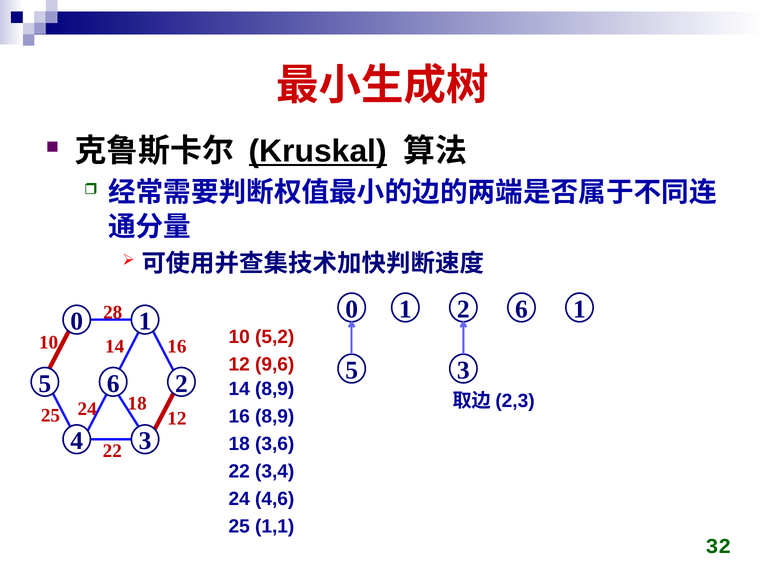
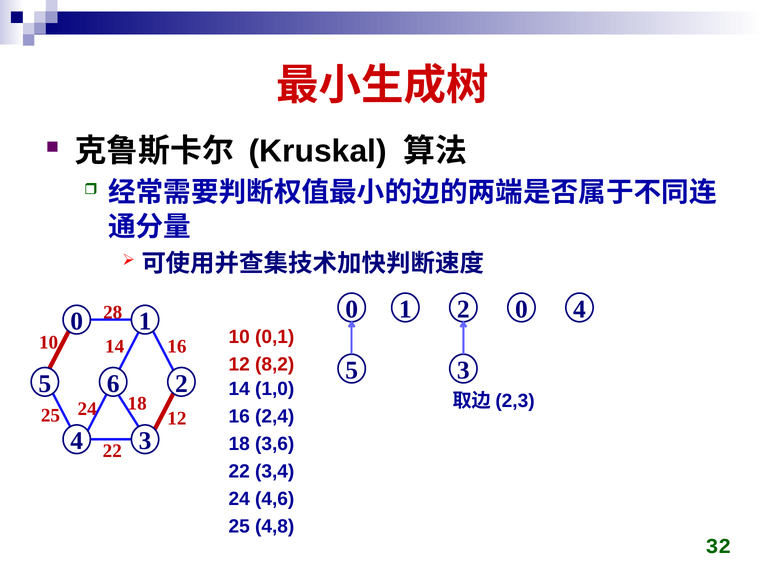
Kruskal underline: present -> none (318, 151)
1 6: 6 -> 0 (521, 309)
1: 1 -> 4 (579, 309)
5,2: 5,2 -> 0,1 (275, 337)
9,6: 9,6 -> 8,2 (275, 364)
14 8,9: 8,9 -> 1,0 (275, 389)
16 8,9: 8,9 -> 2,4 (275, 416)
1,1: 1,1 -> 4,8 (275, 526)
